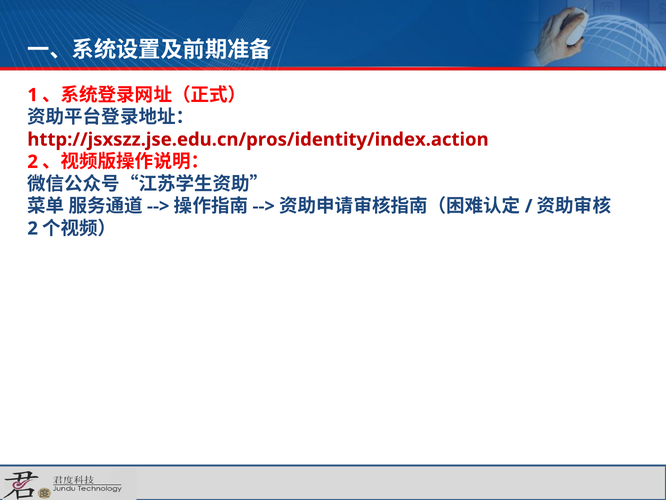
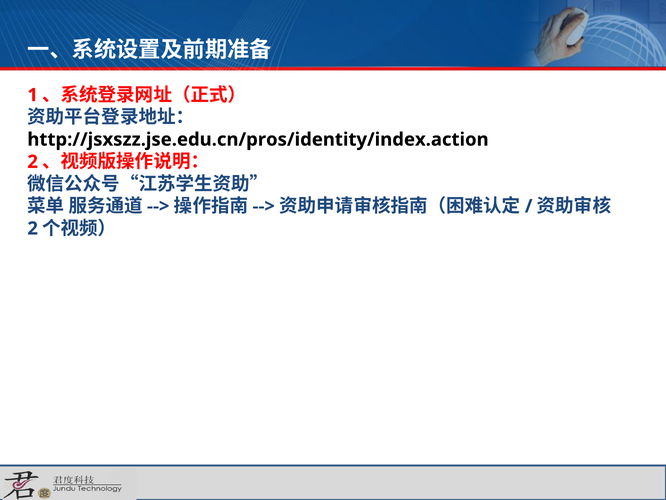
http://jsxszz.jse.edu.cn/pros/identity/index.action colour: red -> black (258, 139)
